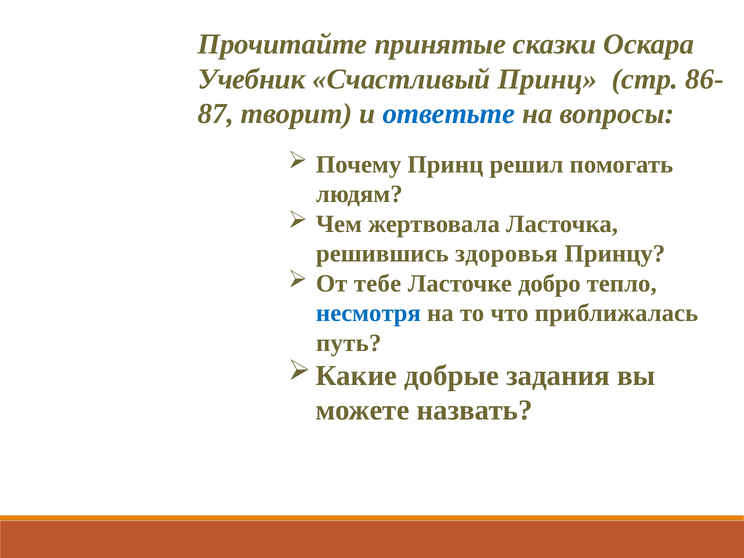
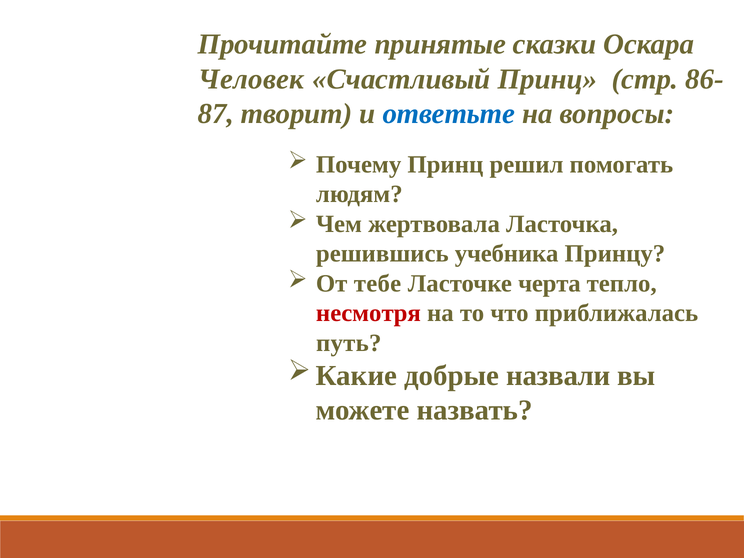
Учебник: Учебник -> Человек (251, 79)
здоровья: здоровья -> учебника (507, 254)
добро: добро -> черта (549, 284)
несмотря colour: blue -> red (368, 313)
задания: задания -> назвали (558, 376)
